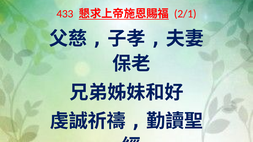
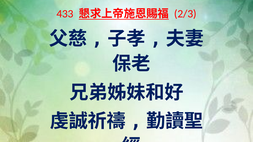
2/1: 2/1 -> 2/3 (185, 14)
